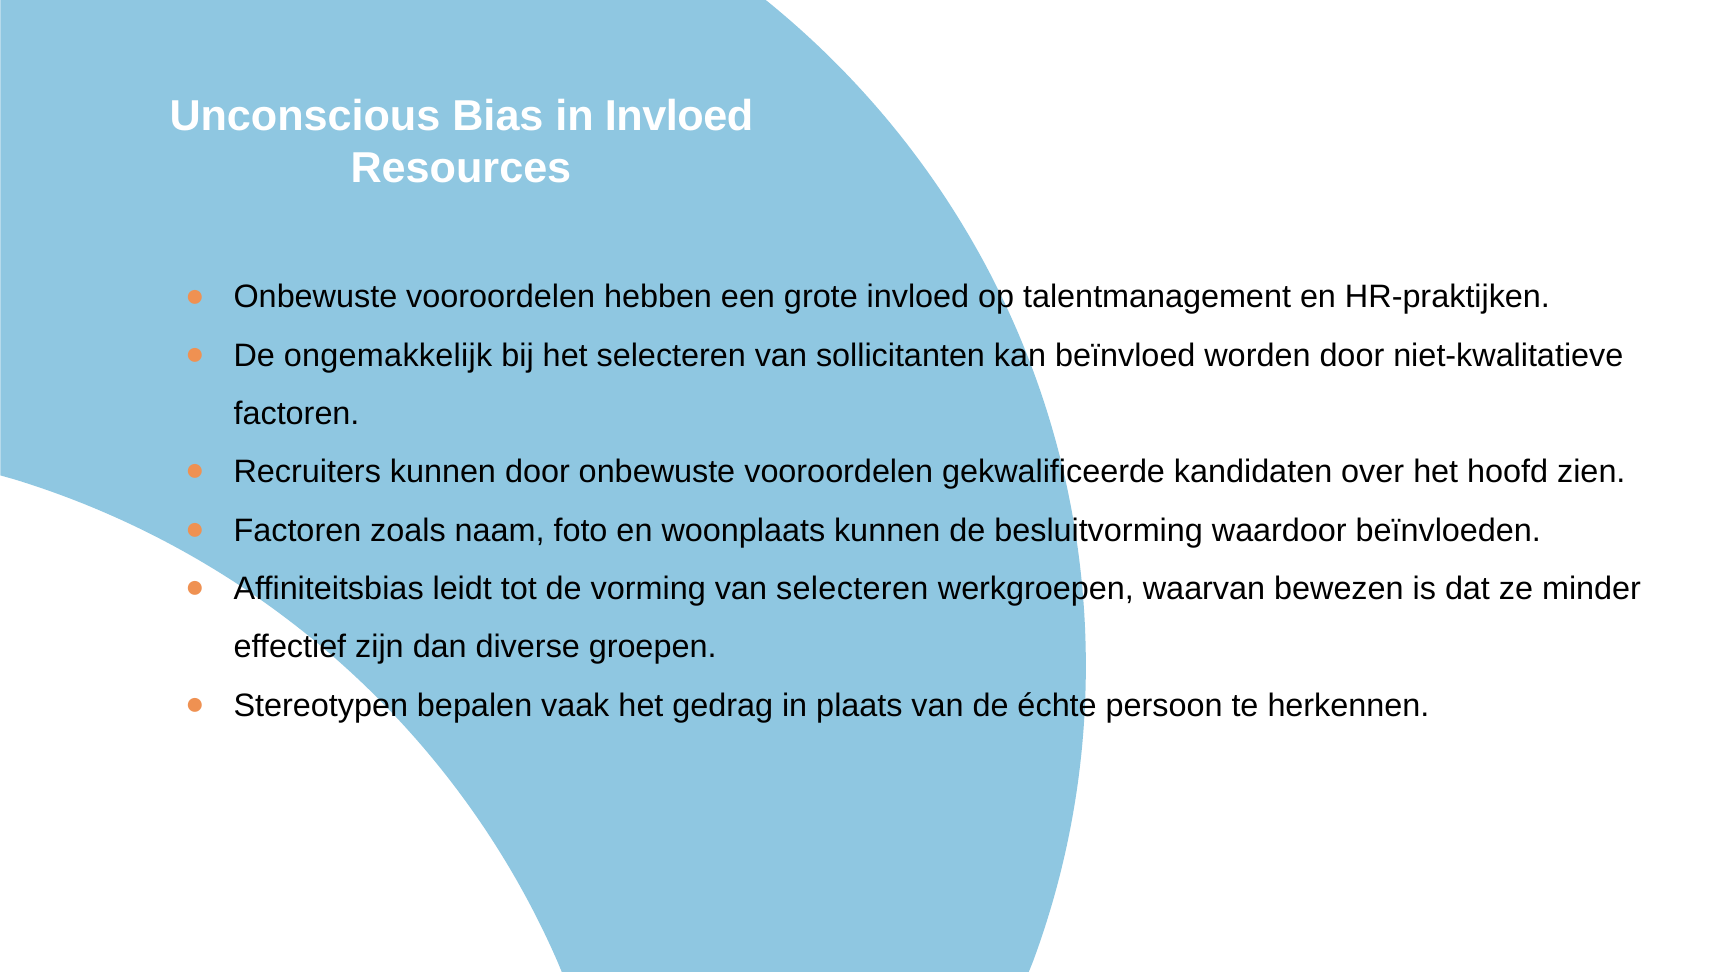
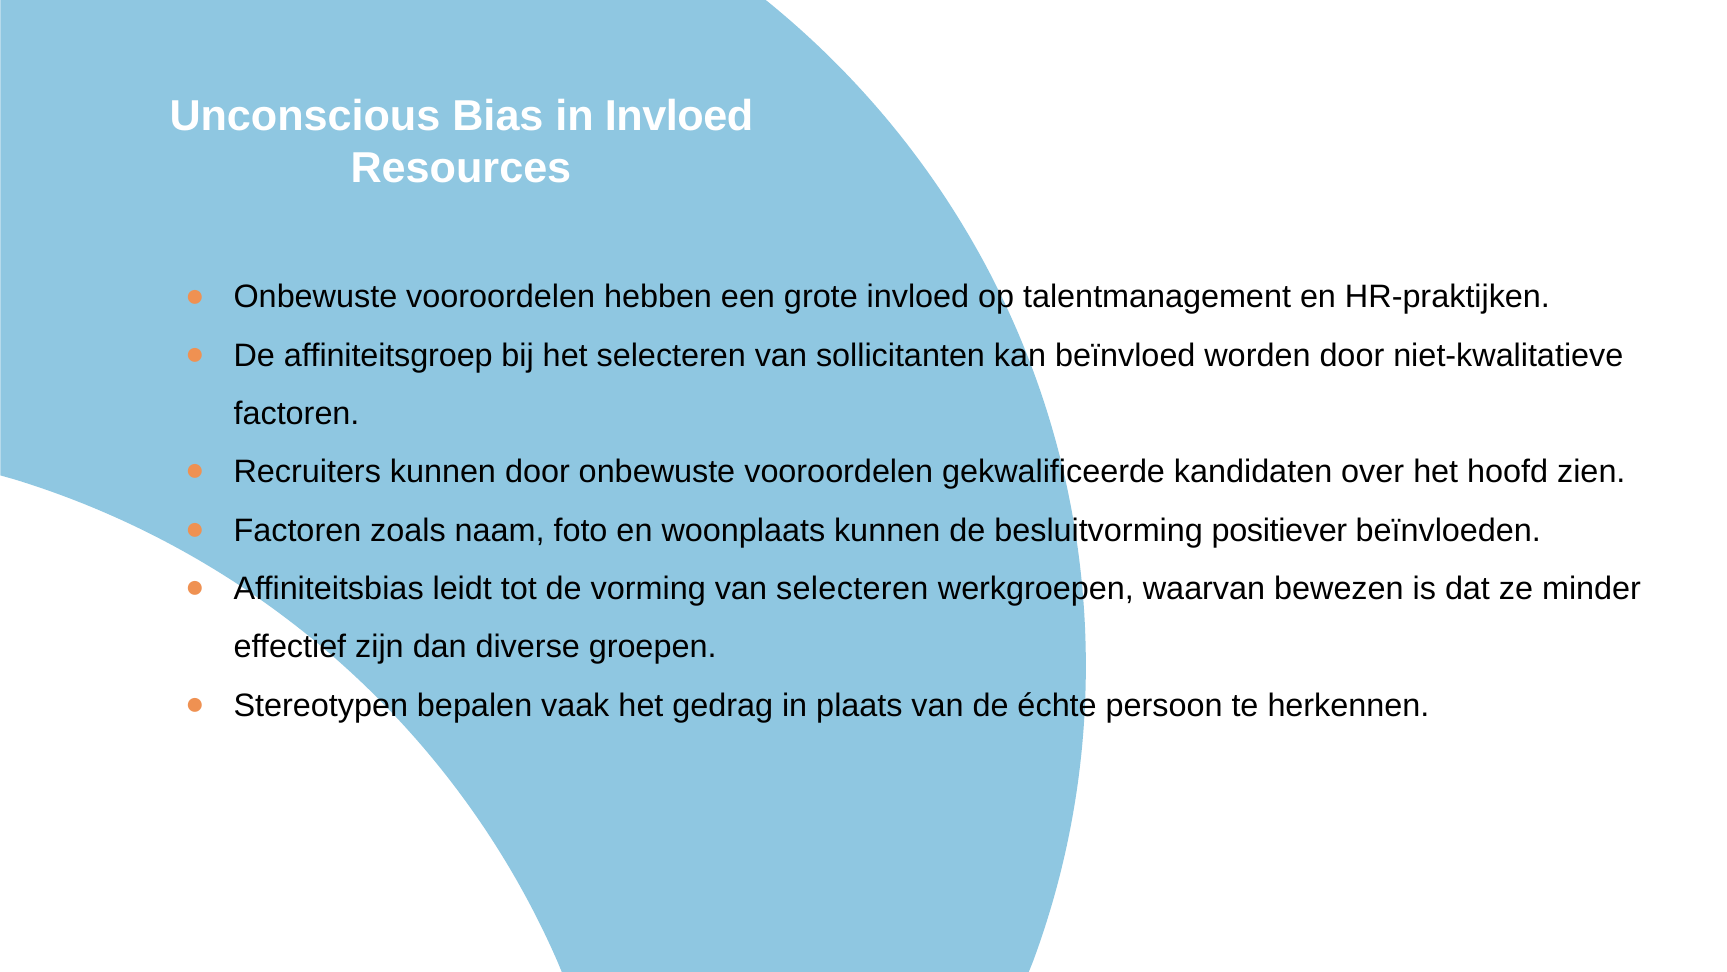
ongemakkelijk: ongemakkelijk -> affiniteitsgroep (388, 355)
waardoor: waardoor -> positiever (1279, 530)
